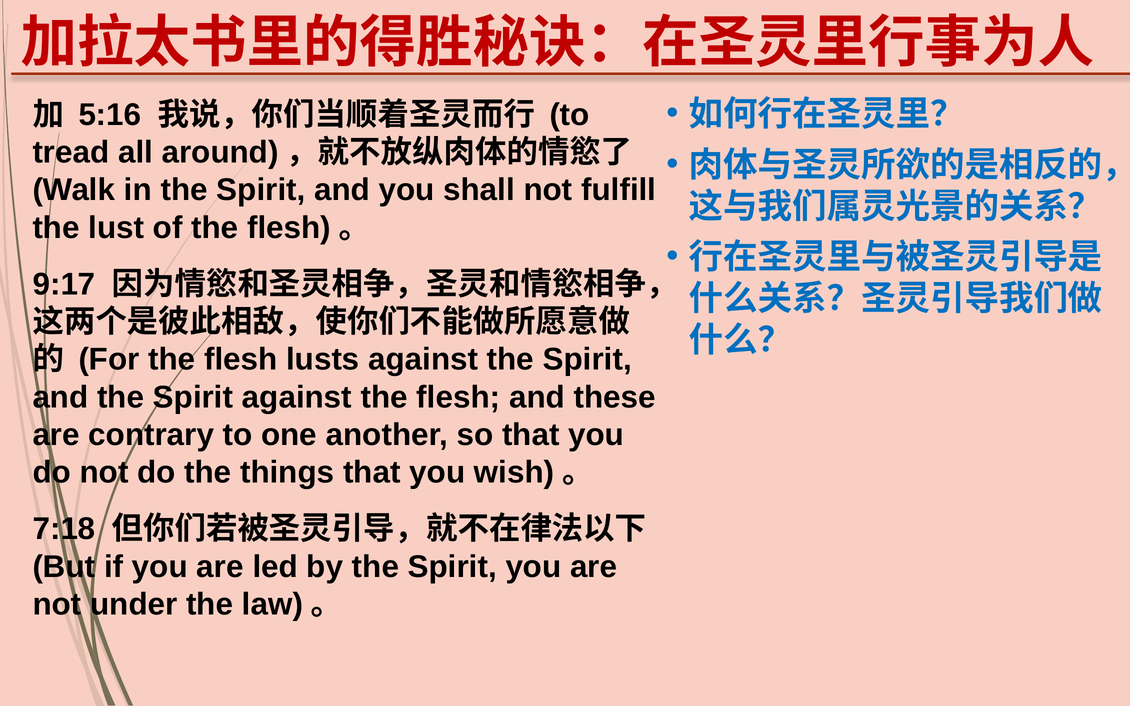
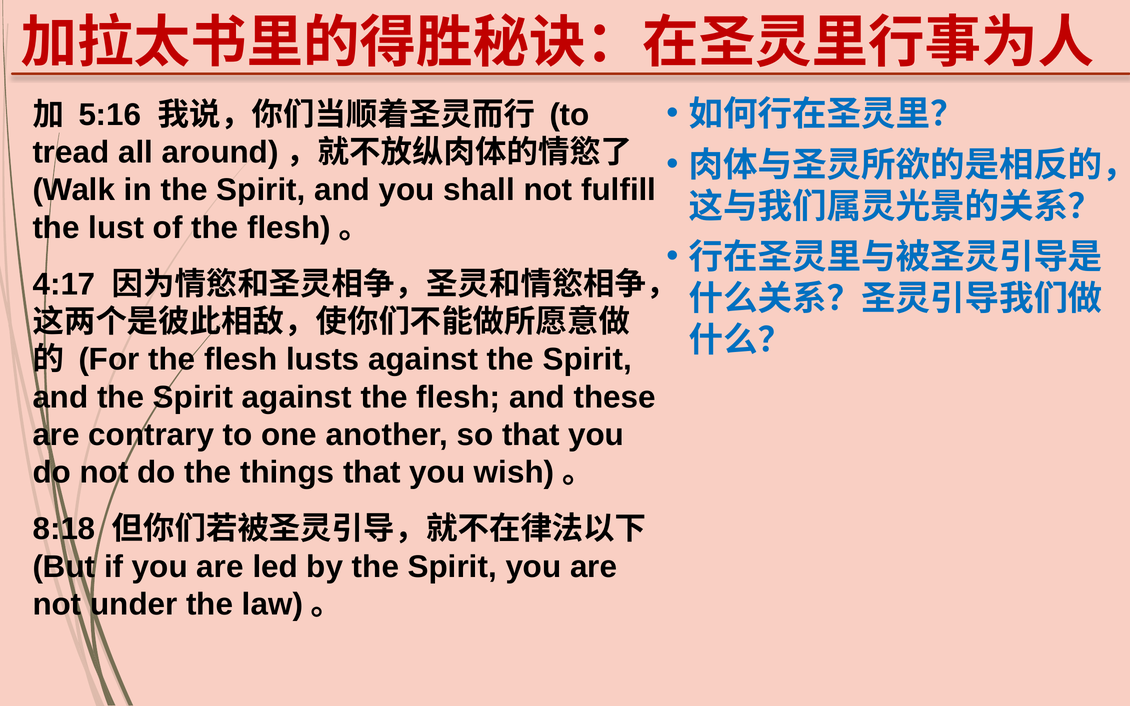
9:17: 9:17 -> 4:17 (64, 284)
7:18: 7:18 -> 8:18 (64, 529)
